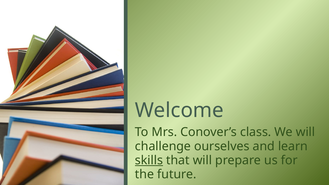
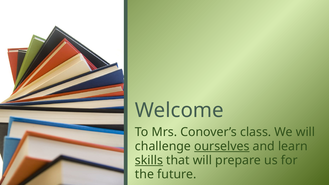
ourselves underline: none -> present (222, 146)
